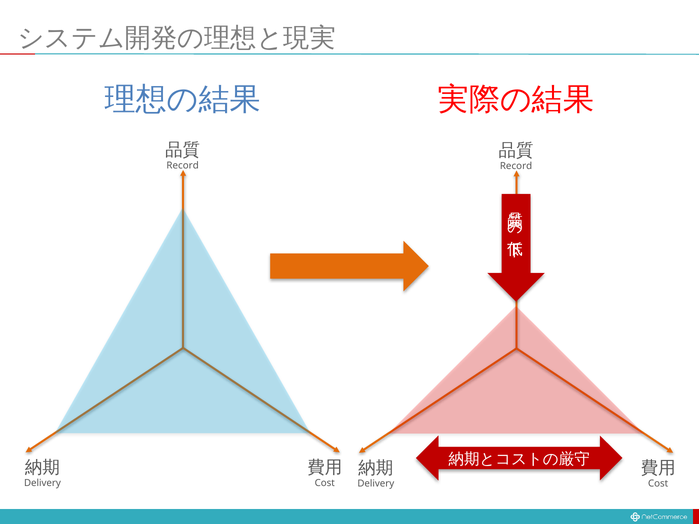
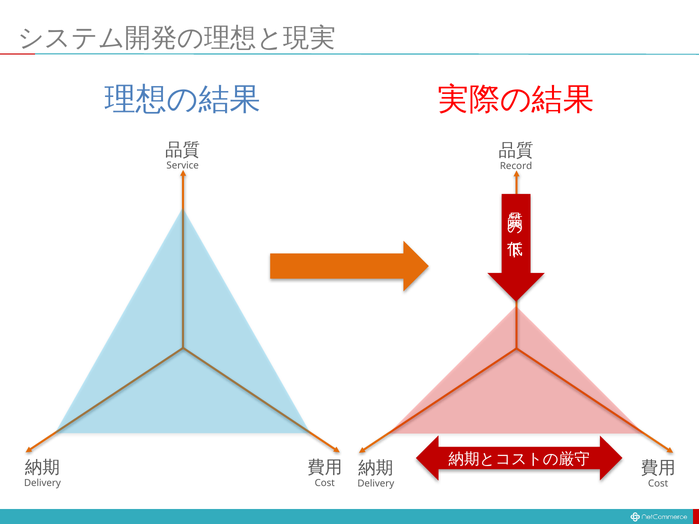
Record: Record -> Service (183, 166)
